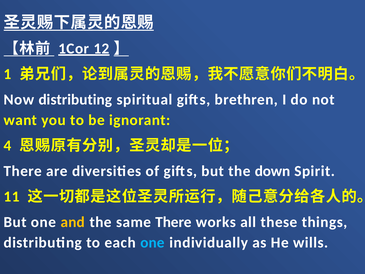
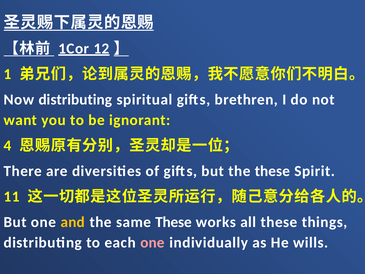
the down: down -> these (272, 171)
same There: There -> These (174, 222)
one colour: light blue -> pink (152, 242)
